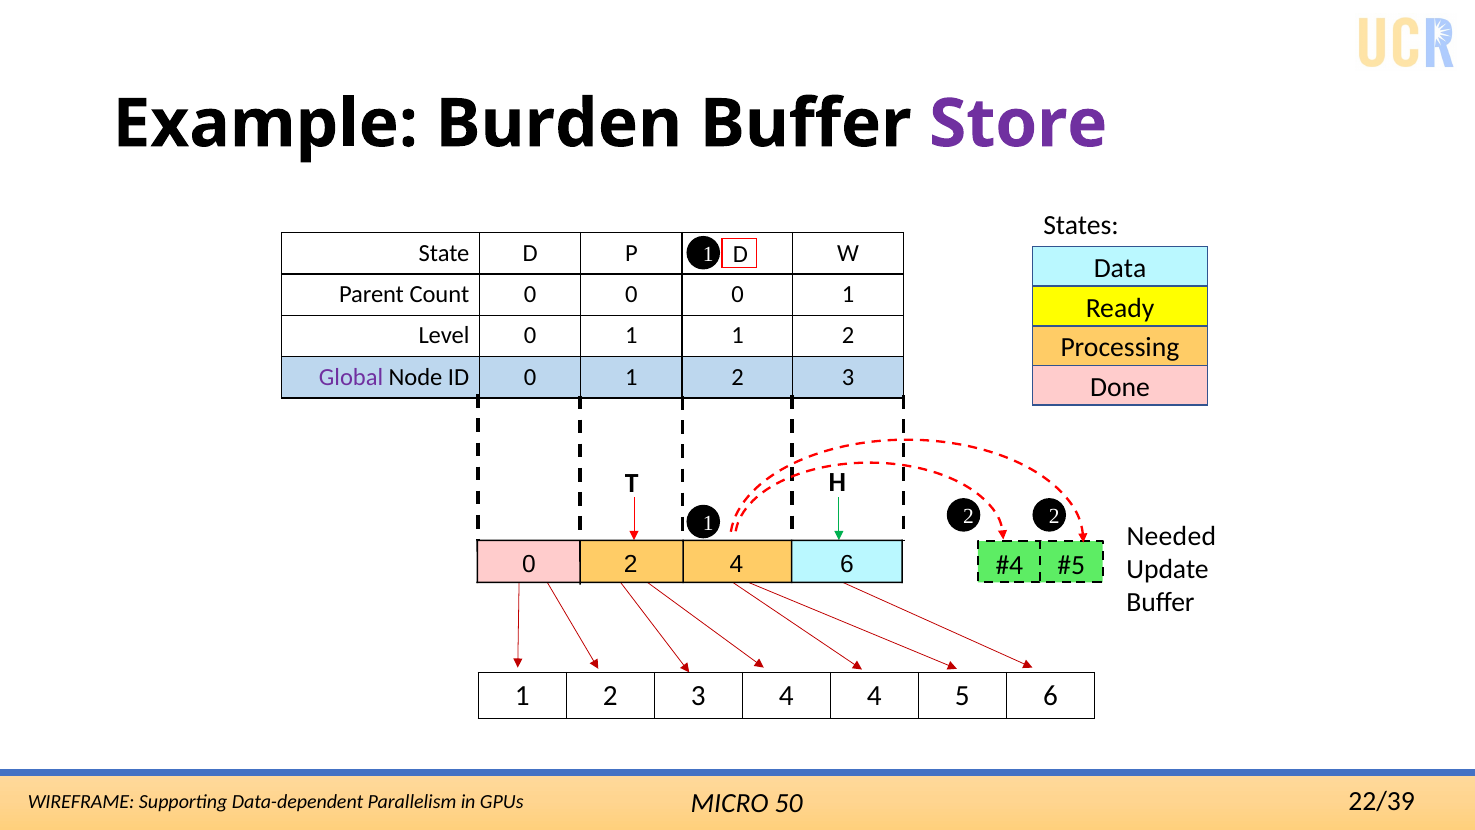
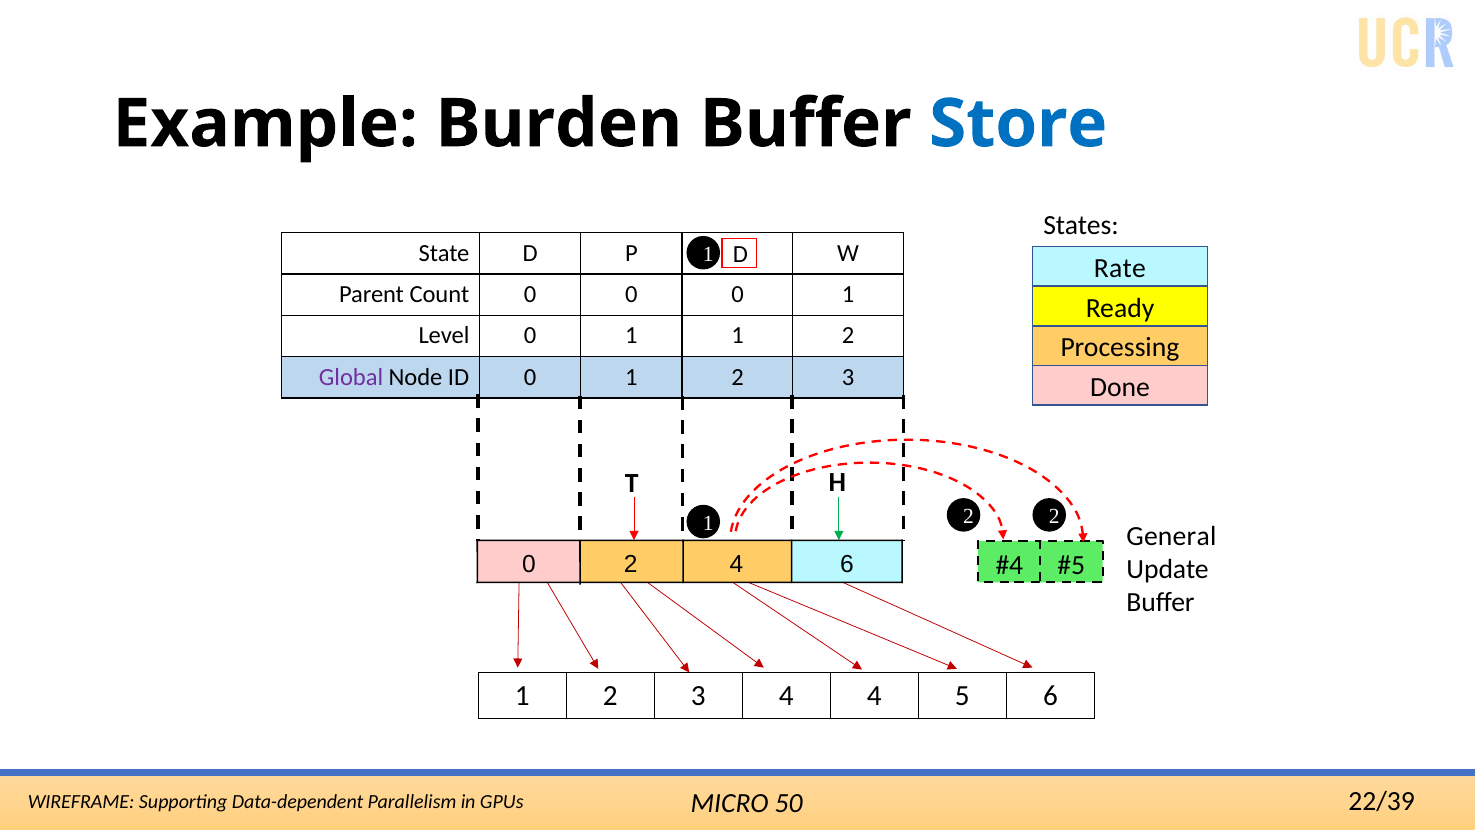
Store colour: purple -> blue (1018, 124)
Data: Data -> Rate (1120, 268)
Needed: Needed -> General (1171, 536)
